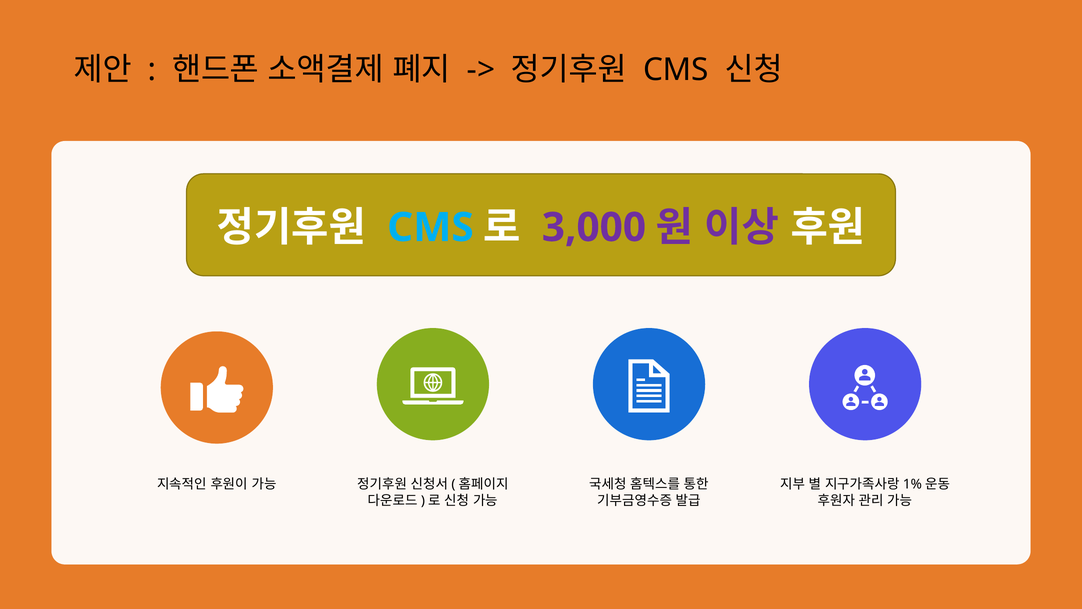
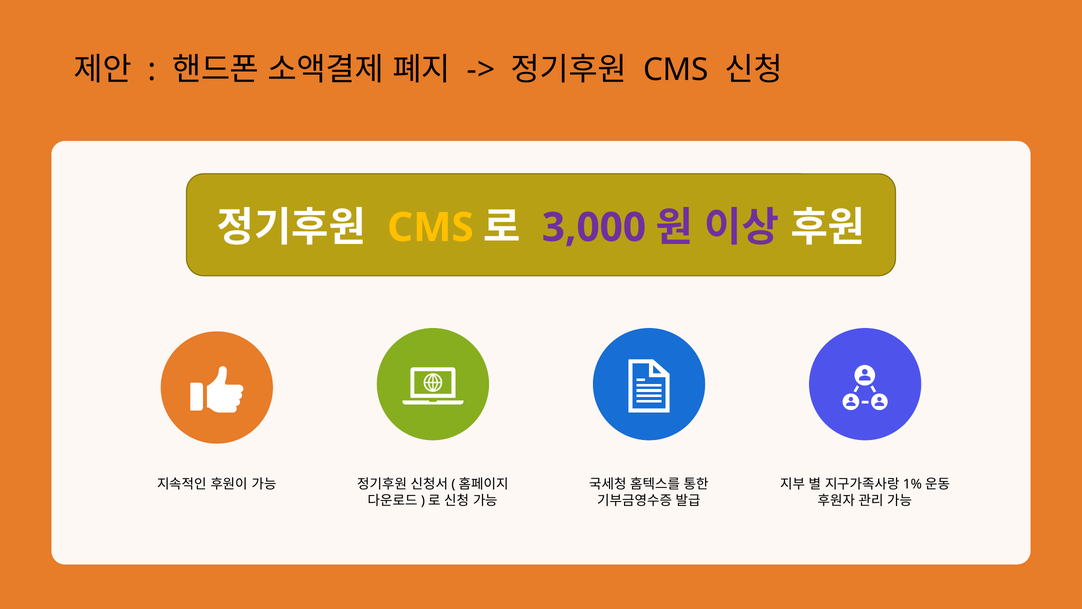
CMS colour: light blue -> yellow (430, 227)
